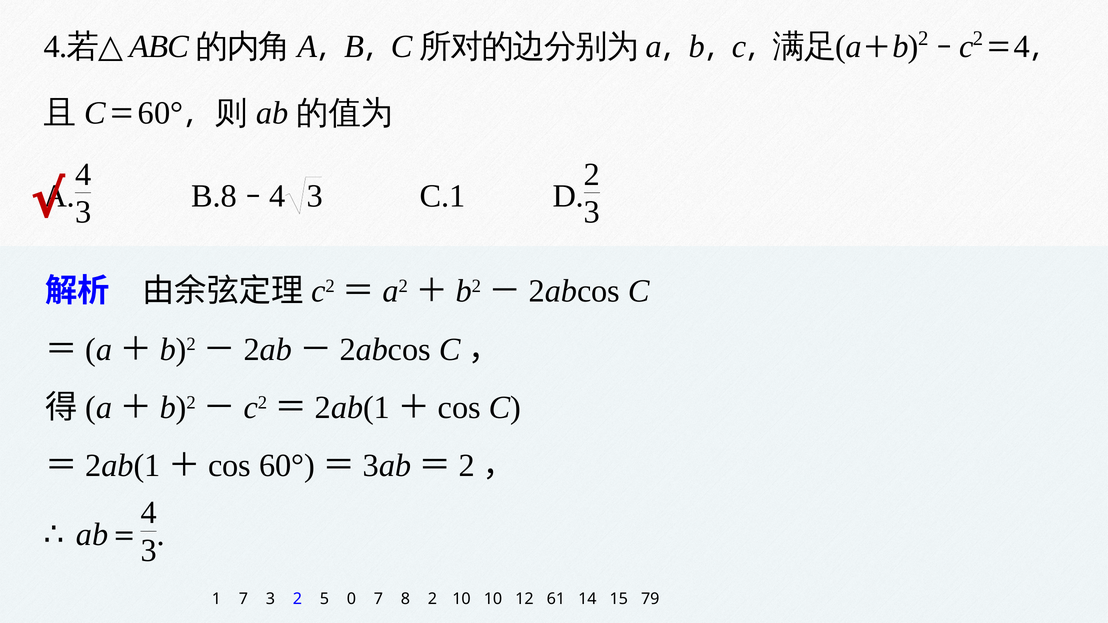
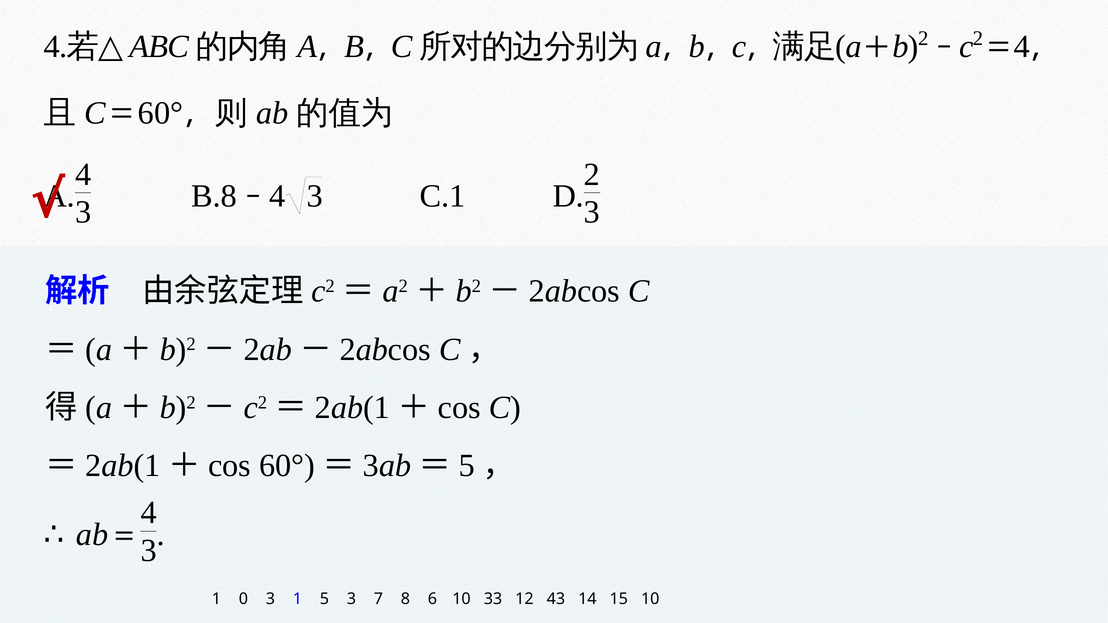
2: 2 -> 5 (467, 466)
1 7: 7 -> 0 (243, 599)
2: 2 -> 1 (297, 599)
5 0: 0 -> 3 (351, 599)
8 2: 2 -> 6 (432, 599)
10 10: 10 -> 33 (493, 599)
61: 61 -> 43 (556, 599)
15 79: 79 -> 10 (650, 599)
